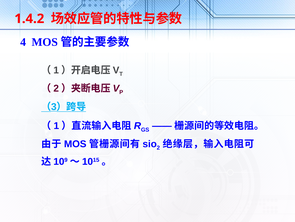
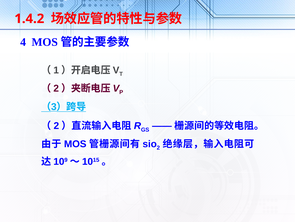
1: 1 -> 2 (56, 125)
